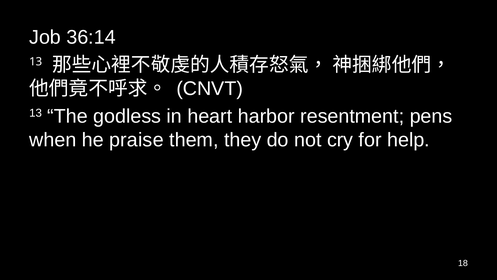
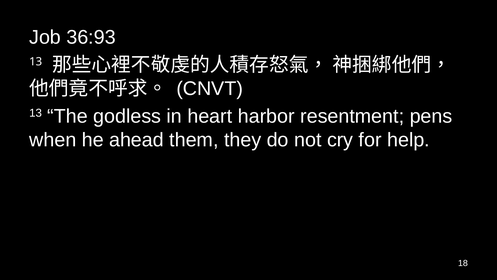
36:14: 36:14 -> 36:93 (91, 37)
praise: praise -> ahead (136, 140)
